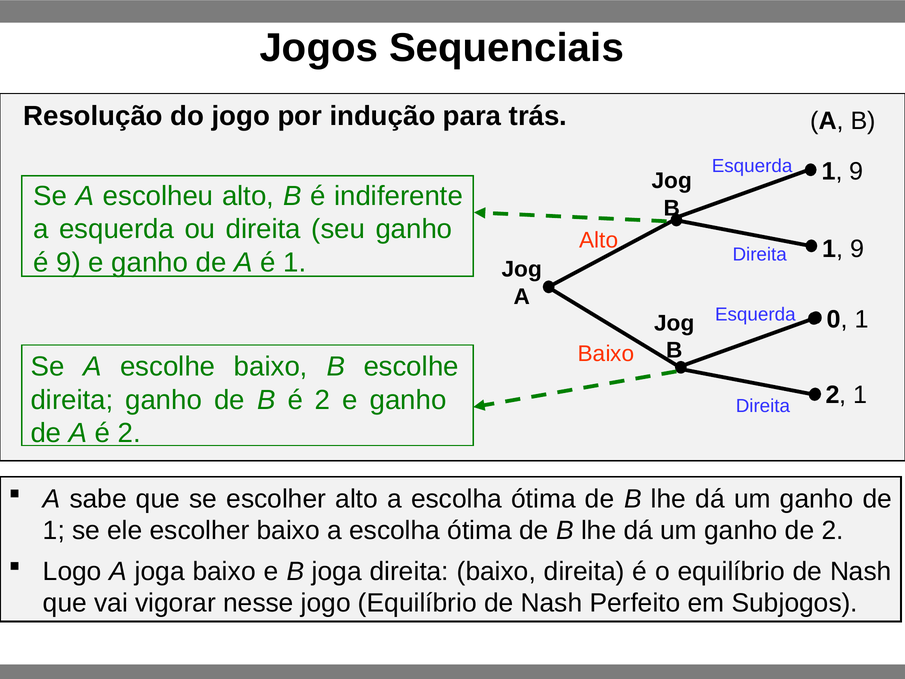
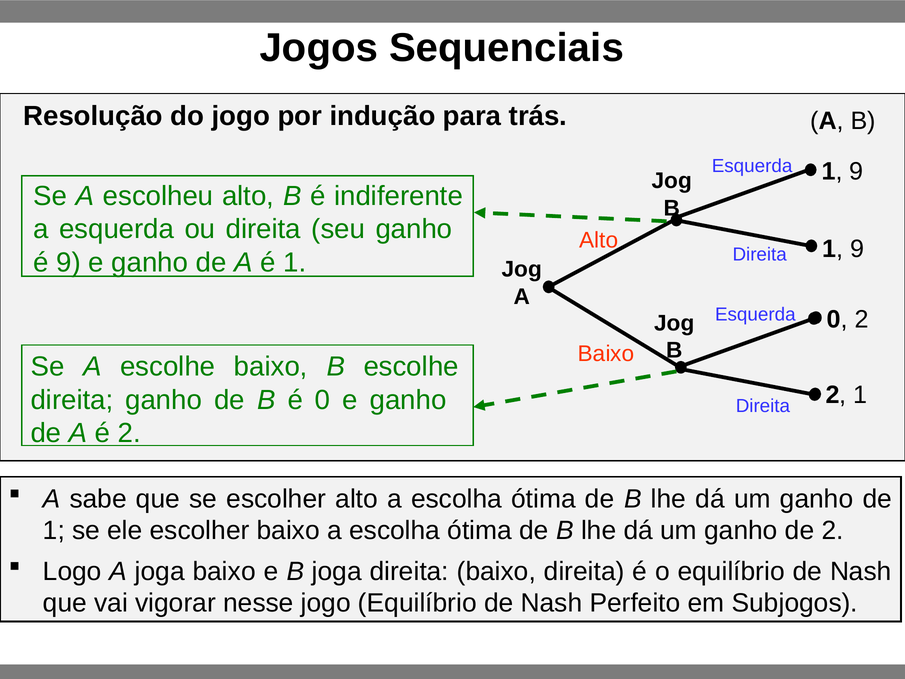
0 1: 1 -> 2 (862, 319)
B é 2: 2 -> 0 (323, 400)
